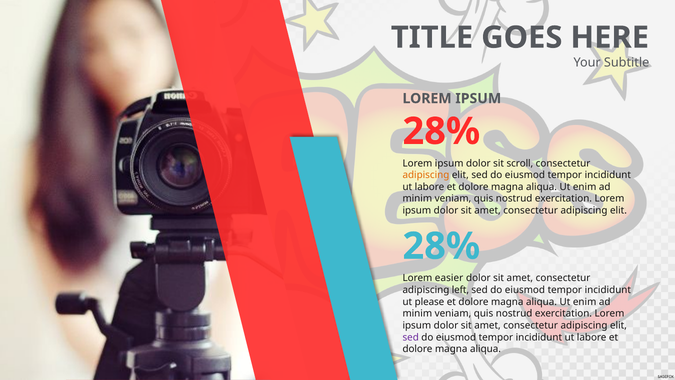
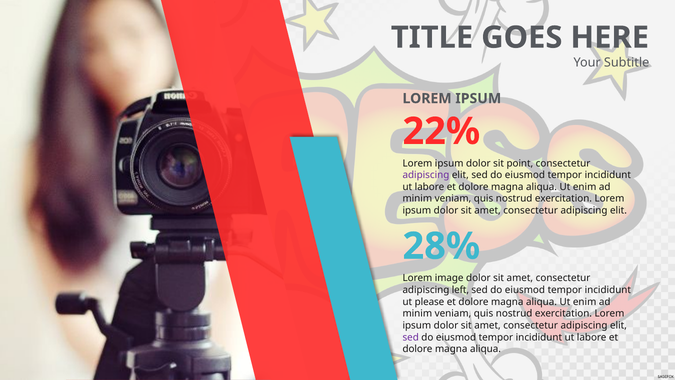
28%: 28% -> 22% (441, 131)
scroll: scroll -> point (520, 163)
adipiscing colour: orange -> purple (426, 175)
easier: easier -> image (449, 278)
